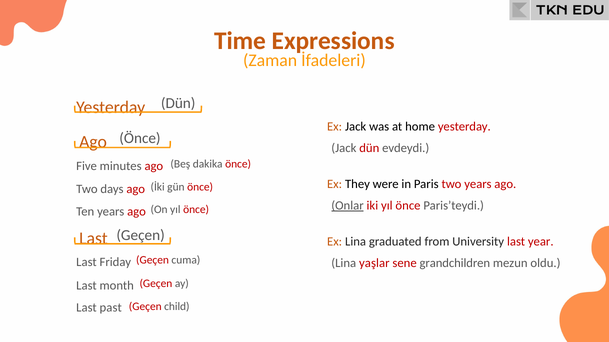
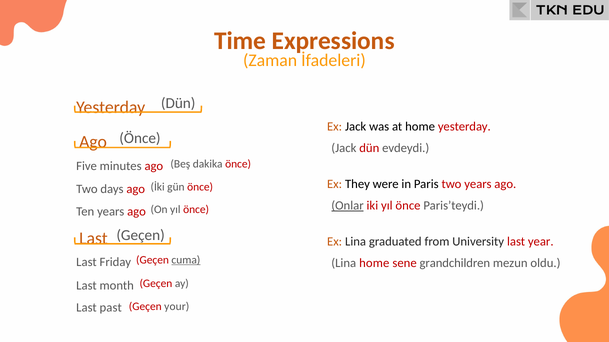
cuma underline: none -> present (186, 260)
Lina yaşlar: yaşlar -> home (374, 263)
child: child -> your (177, 307)
